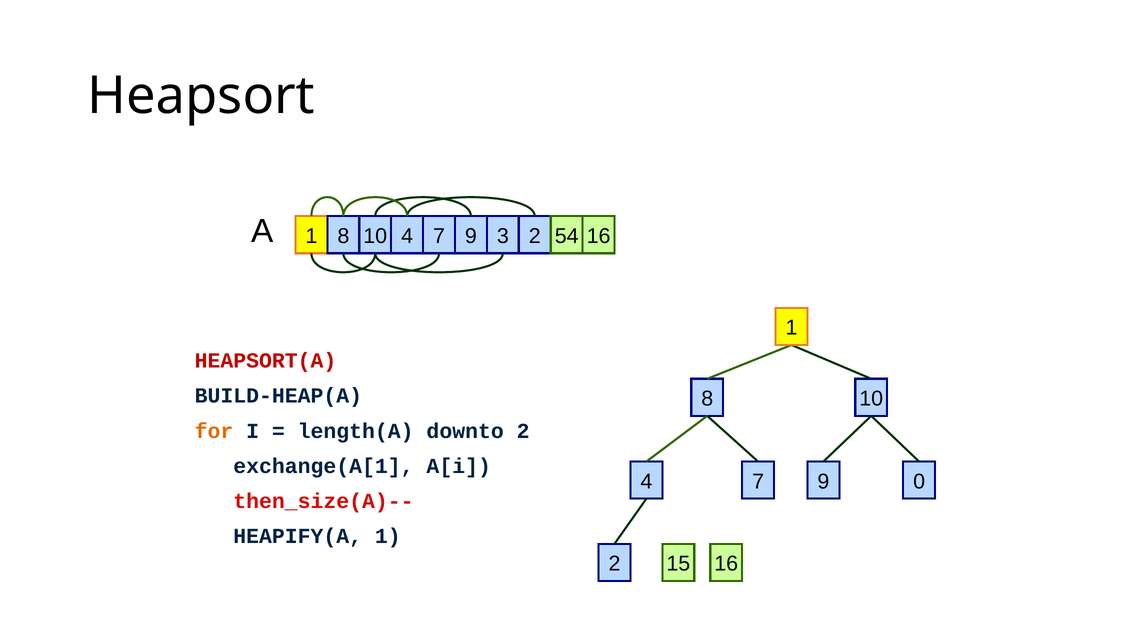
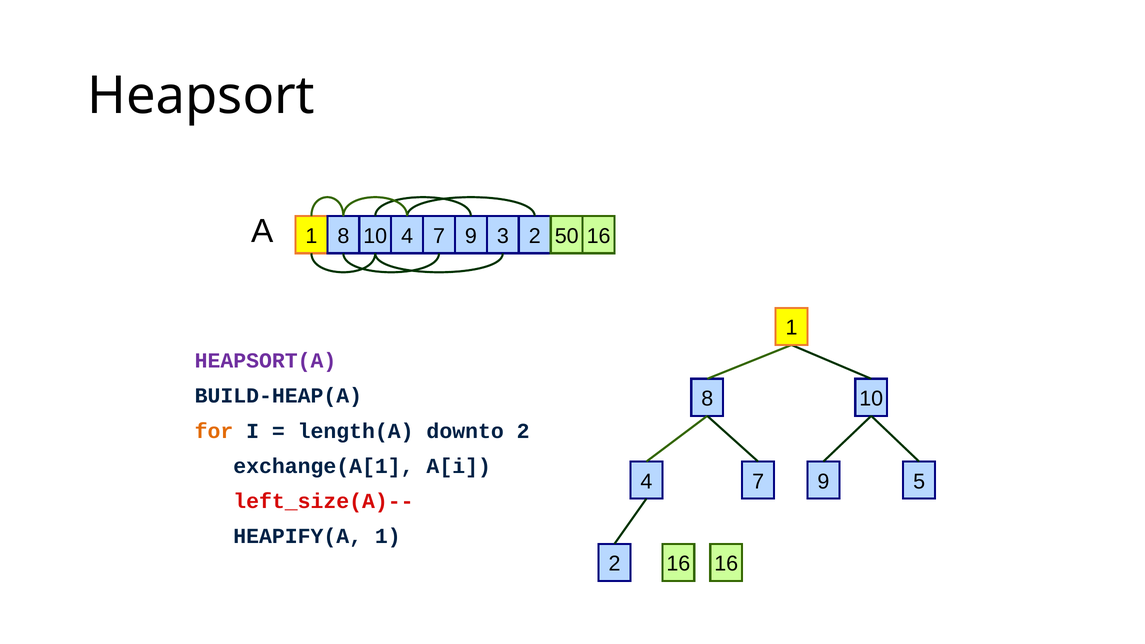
54: 54 -> 50 (567, 236)
HEAPSORT(A colour: red -> purple (265, 361)
0: 0 -> 5 (919, 482)
then_size(A)--: then_size(A)-- -> left_size(A)-- (323, 501)
2 15: 15 -> 16 (678, 564)
